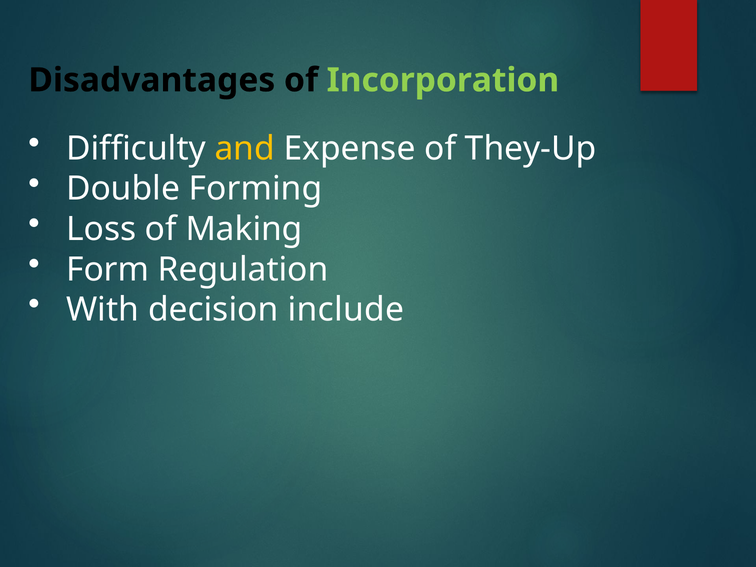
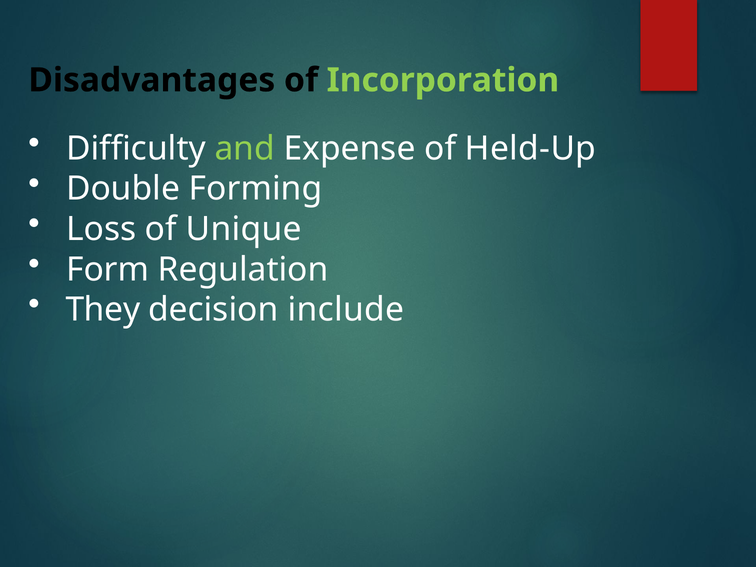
and colour: yellow -> light green (245, 149)
They-Up: They-Up -> Held-Up (530, 149)
Making: Making -> Unique (244, 229)
With: With -> They (103, 310)
